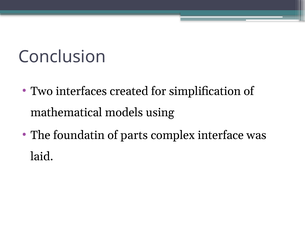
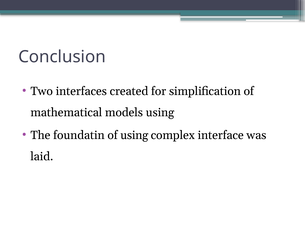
of parts: parts -> using (134, 136)
